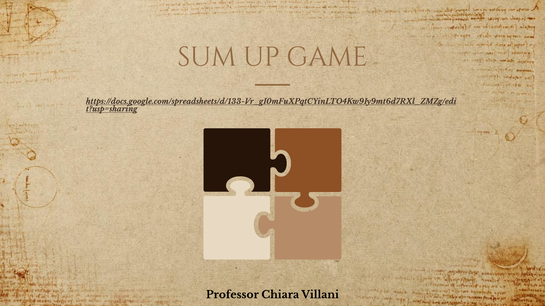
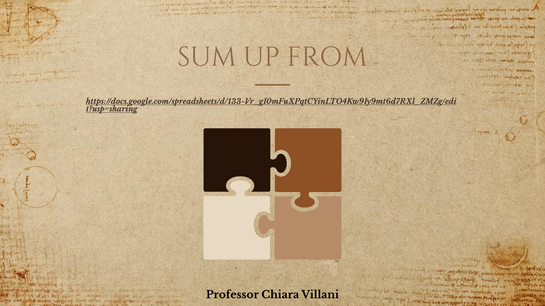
GAME: GAME -> FROM (327, 57)
